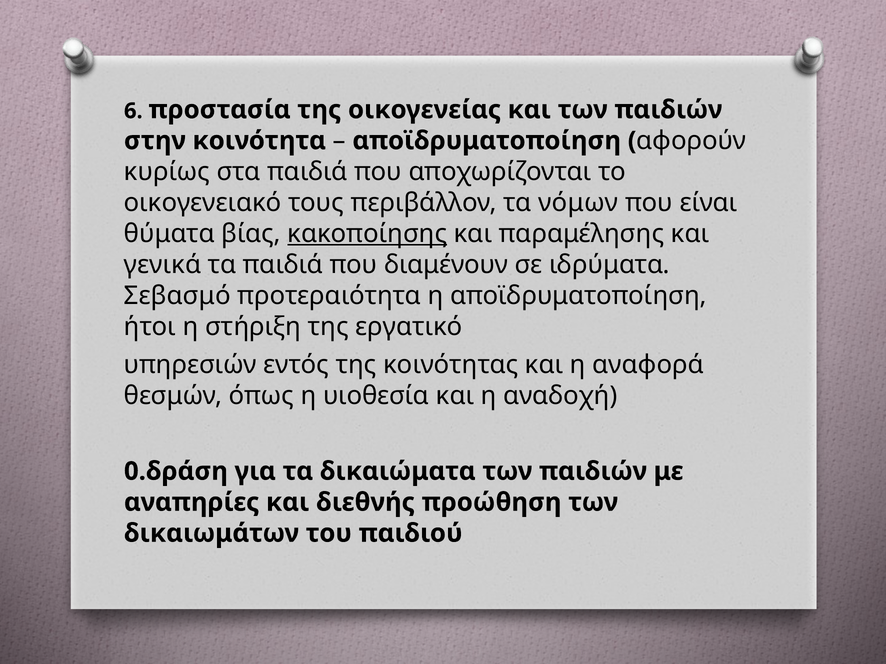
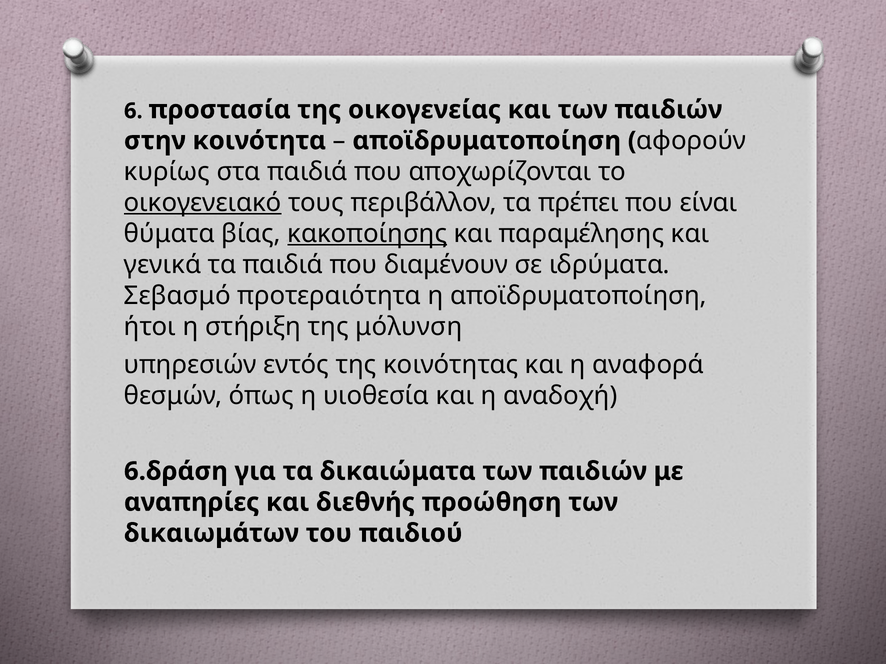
οικογενειακό underline: none -> present (203, 203)
νόμων: νόμων -> πρέπει (578, 203)
εργατικό: εργατικό -> μόλυνση (409, 327)
0.δράση: 0.δράση -> 6.δράση (176, 472)
